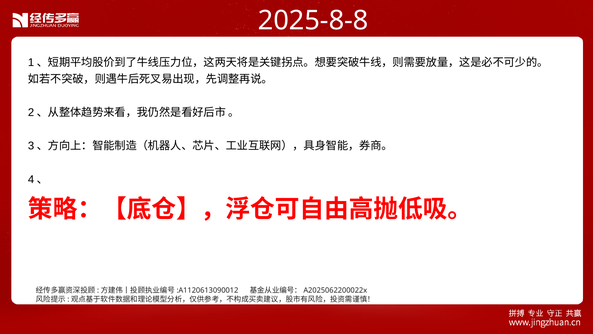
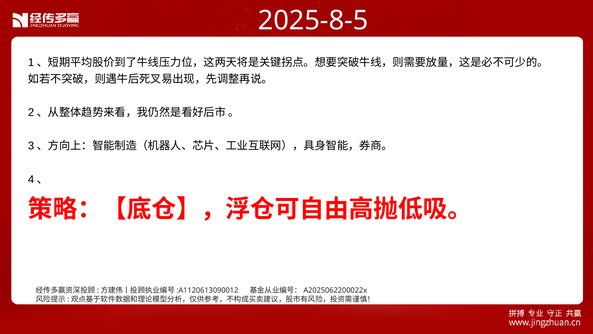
2025-8-8: 2025-8-8 -> 2025-8-5 (313, 20)
